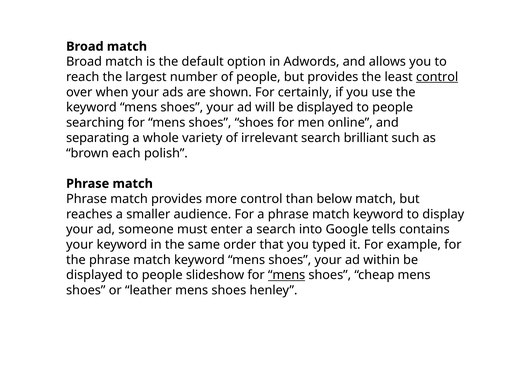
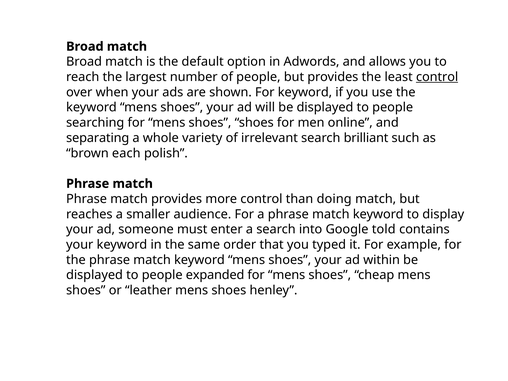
For certainly: certainly -> keyword (305, 92)
below: below -> doing (334, 199)
tells: tells -> told (384, 229)
slideshow: slideshow -> expanded (215, 275)
mens underline: present -> none (287, 275)
